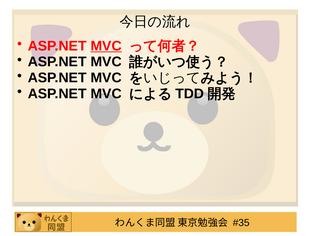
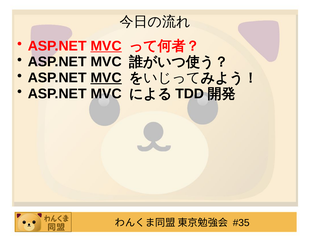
MVC underline: none -> present (106, 78)
